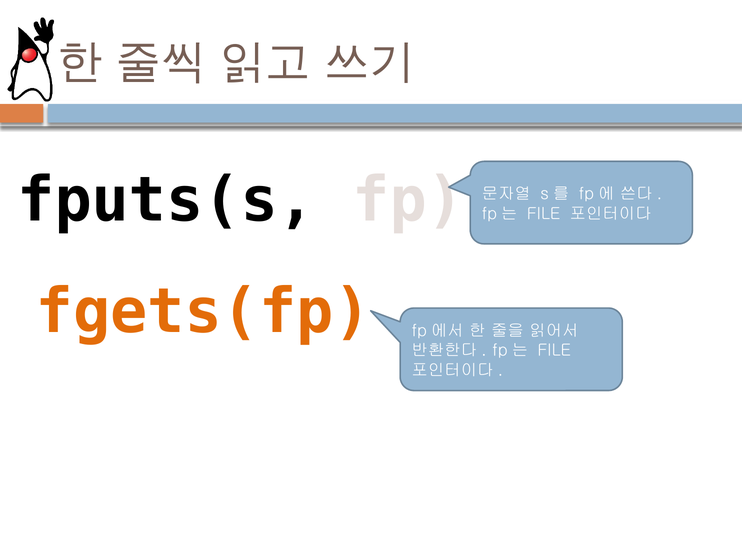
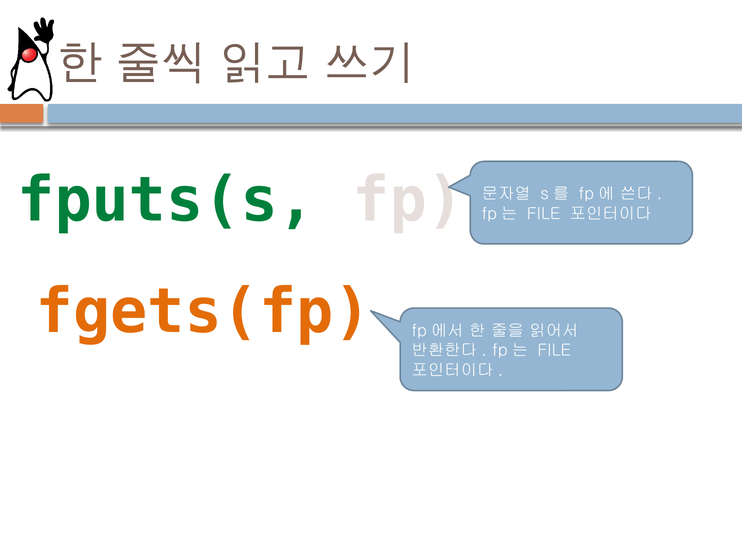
fputs(s colour: black -> green (166, 200)
